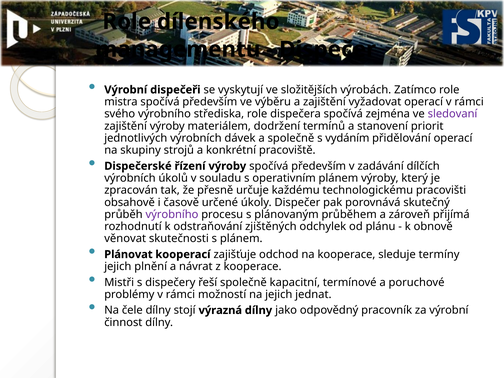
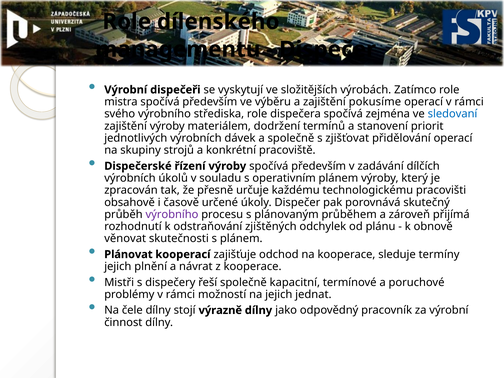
vyžadovat: vyžadovat -> pokusíme (375, 102)
sledovaní colour: purple -> blue (453, 114)
vydáním: vydáním -> zjišťovat (347, 138)
výrazná: výrazná -> výrazně (220, 310)
